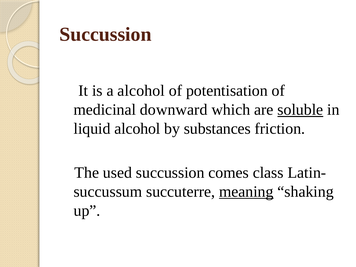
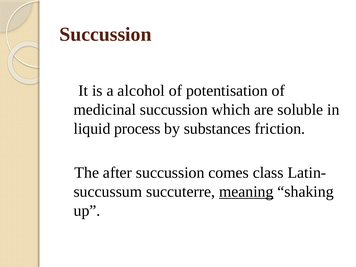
medicinal downward: downward -> succussion (174, 110)
soluble underline: present -> none (300, 110)
liquid alcohol: alcohol -> process (137, 129)
used: used -> after (117, 173)
